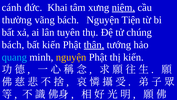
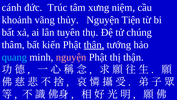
Khai: Khai -> Trúc (57, 7)
niệm underline: present -> none (123, 7)
thường: thường -> khoảnh (17, 20)
vãng bách: bách -> thủy (68, 20)
bách: bách -> thâm (13, 45)
nguyện colour: yellow -> pink (71, 57)
thị kiến: kiến -> thận (133, 57)
